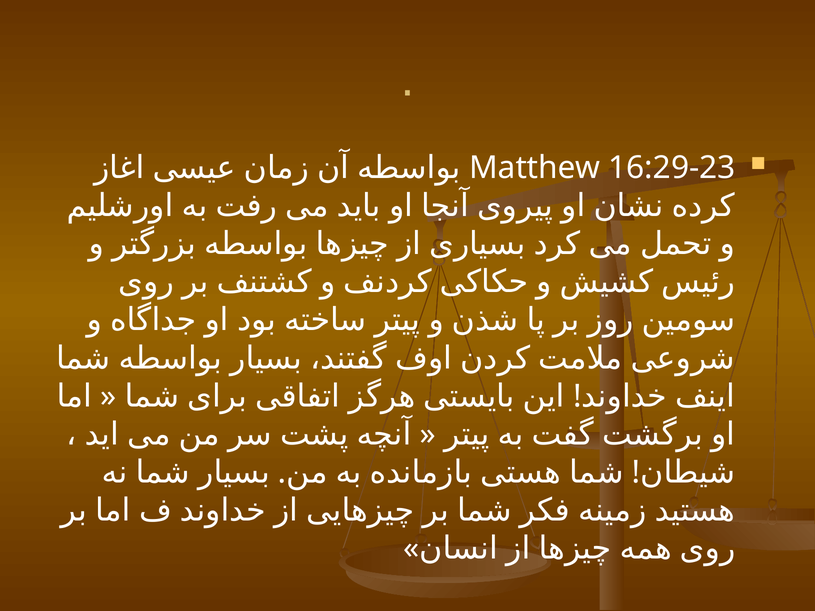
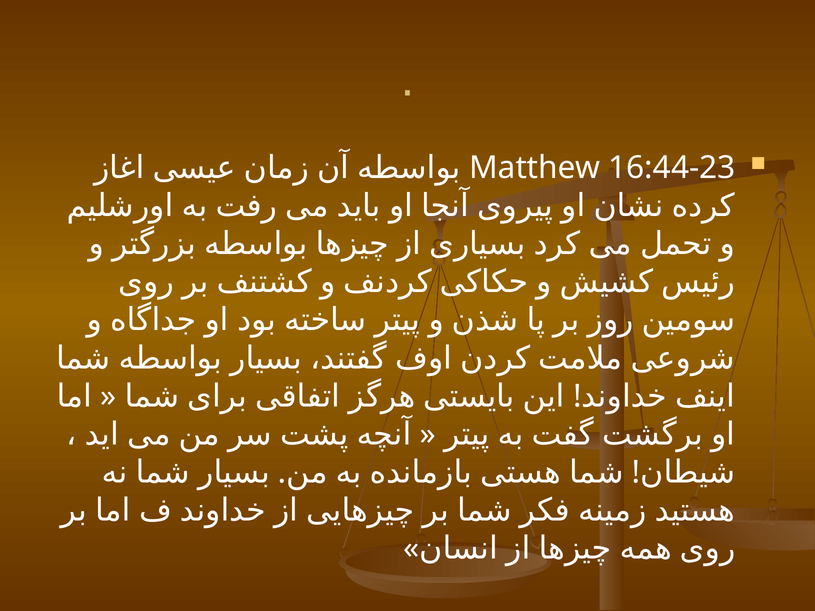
16:29-23: 16:29-23 -> 16:44-23 (672, 168)
